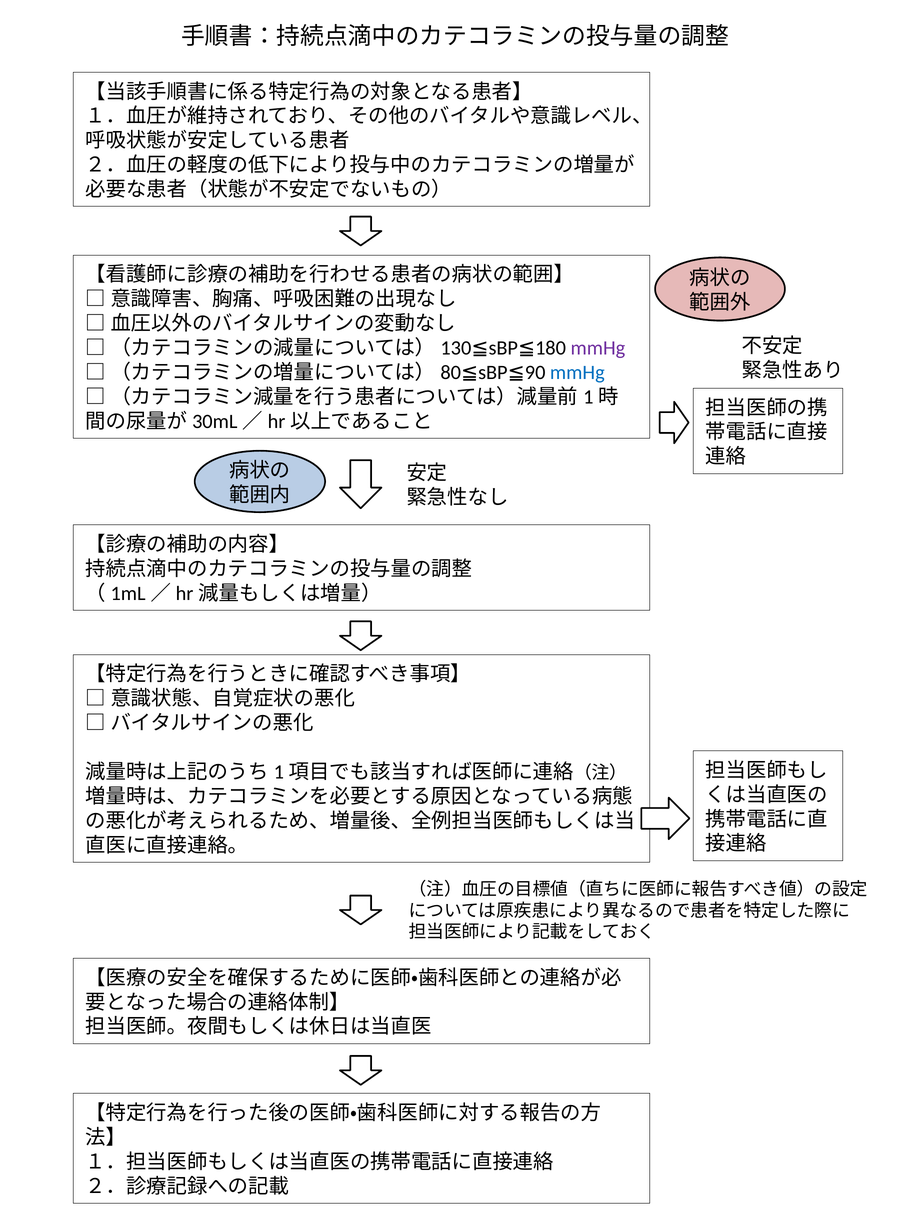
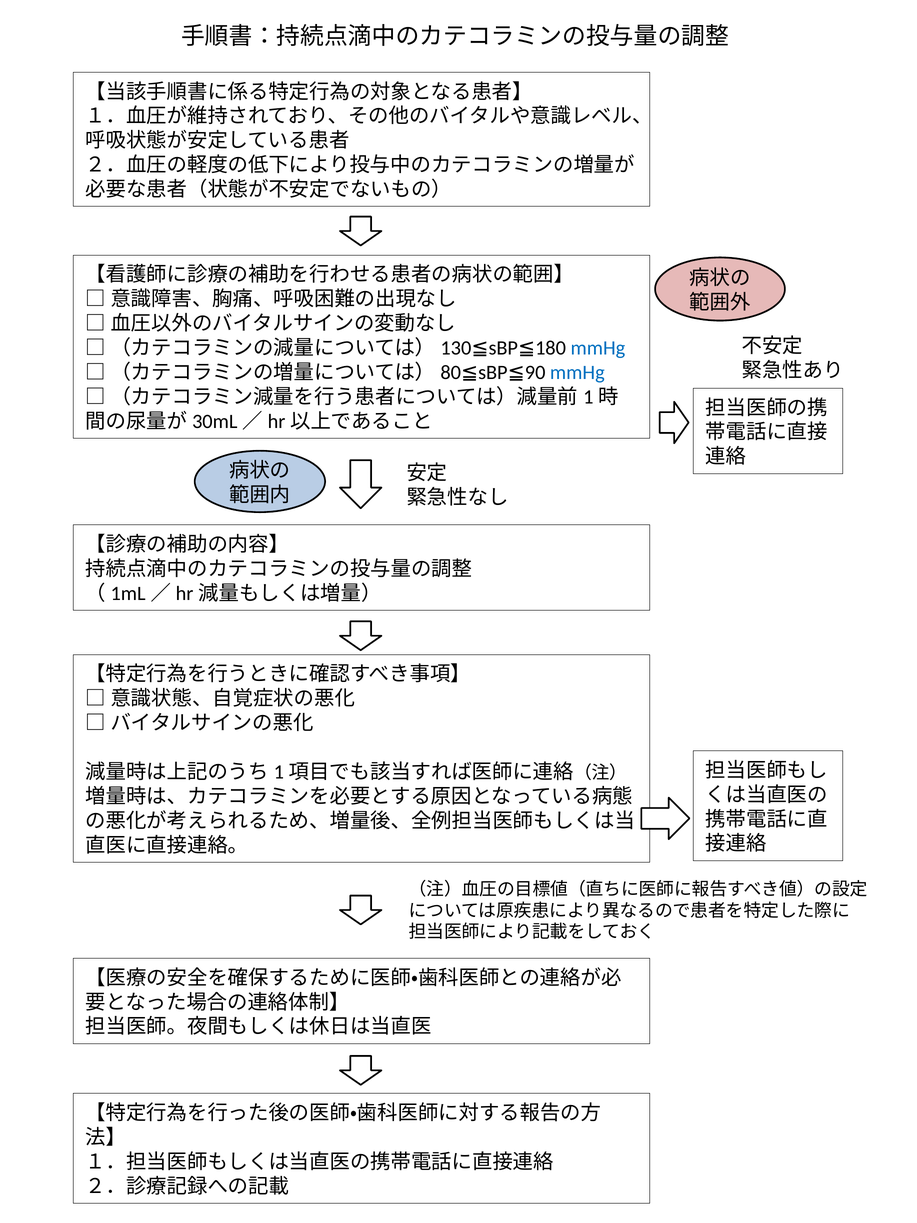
mmHg colour: purple -> blue (598, 348)
